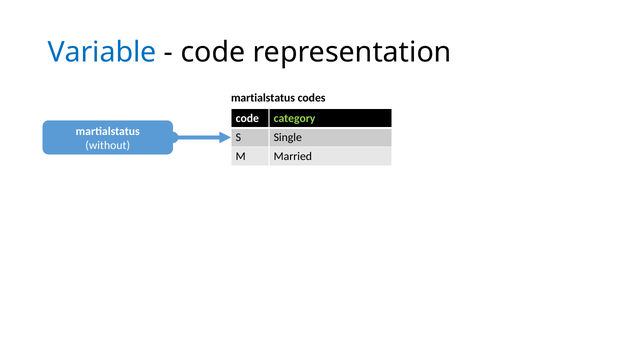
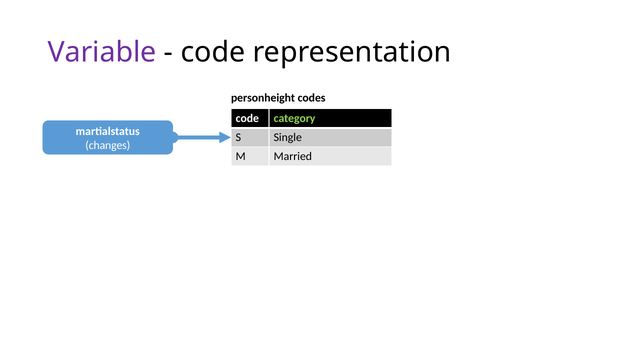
Variable colour: blue -> purple (102, 52)
martialstatus: martialstatus -> personheight (263, 98)
without: without -> changes (108, 145)
